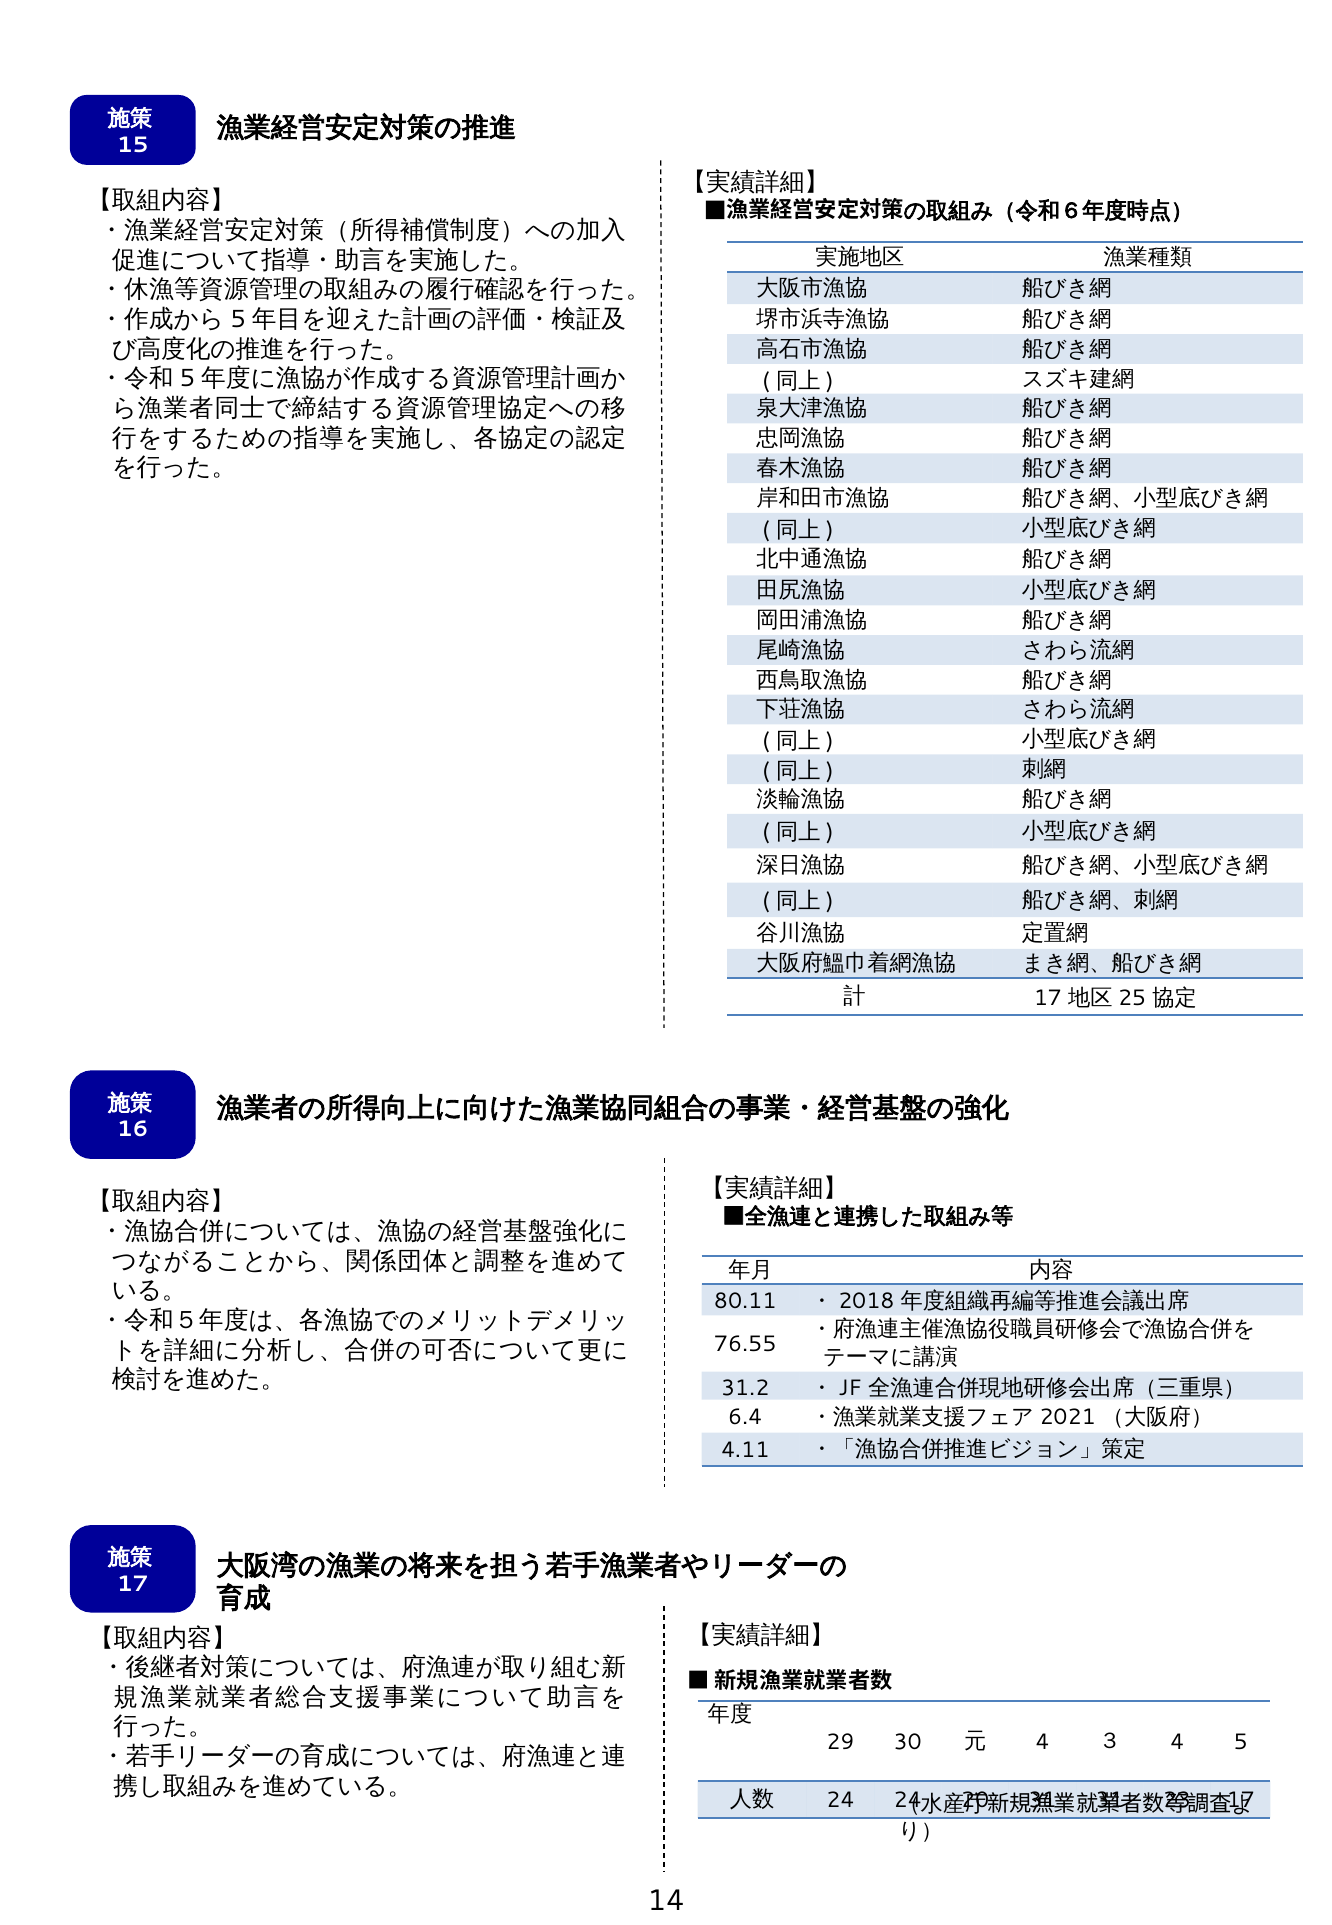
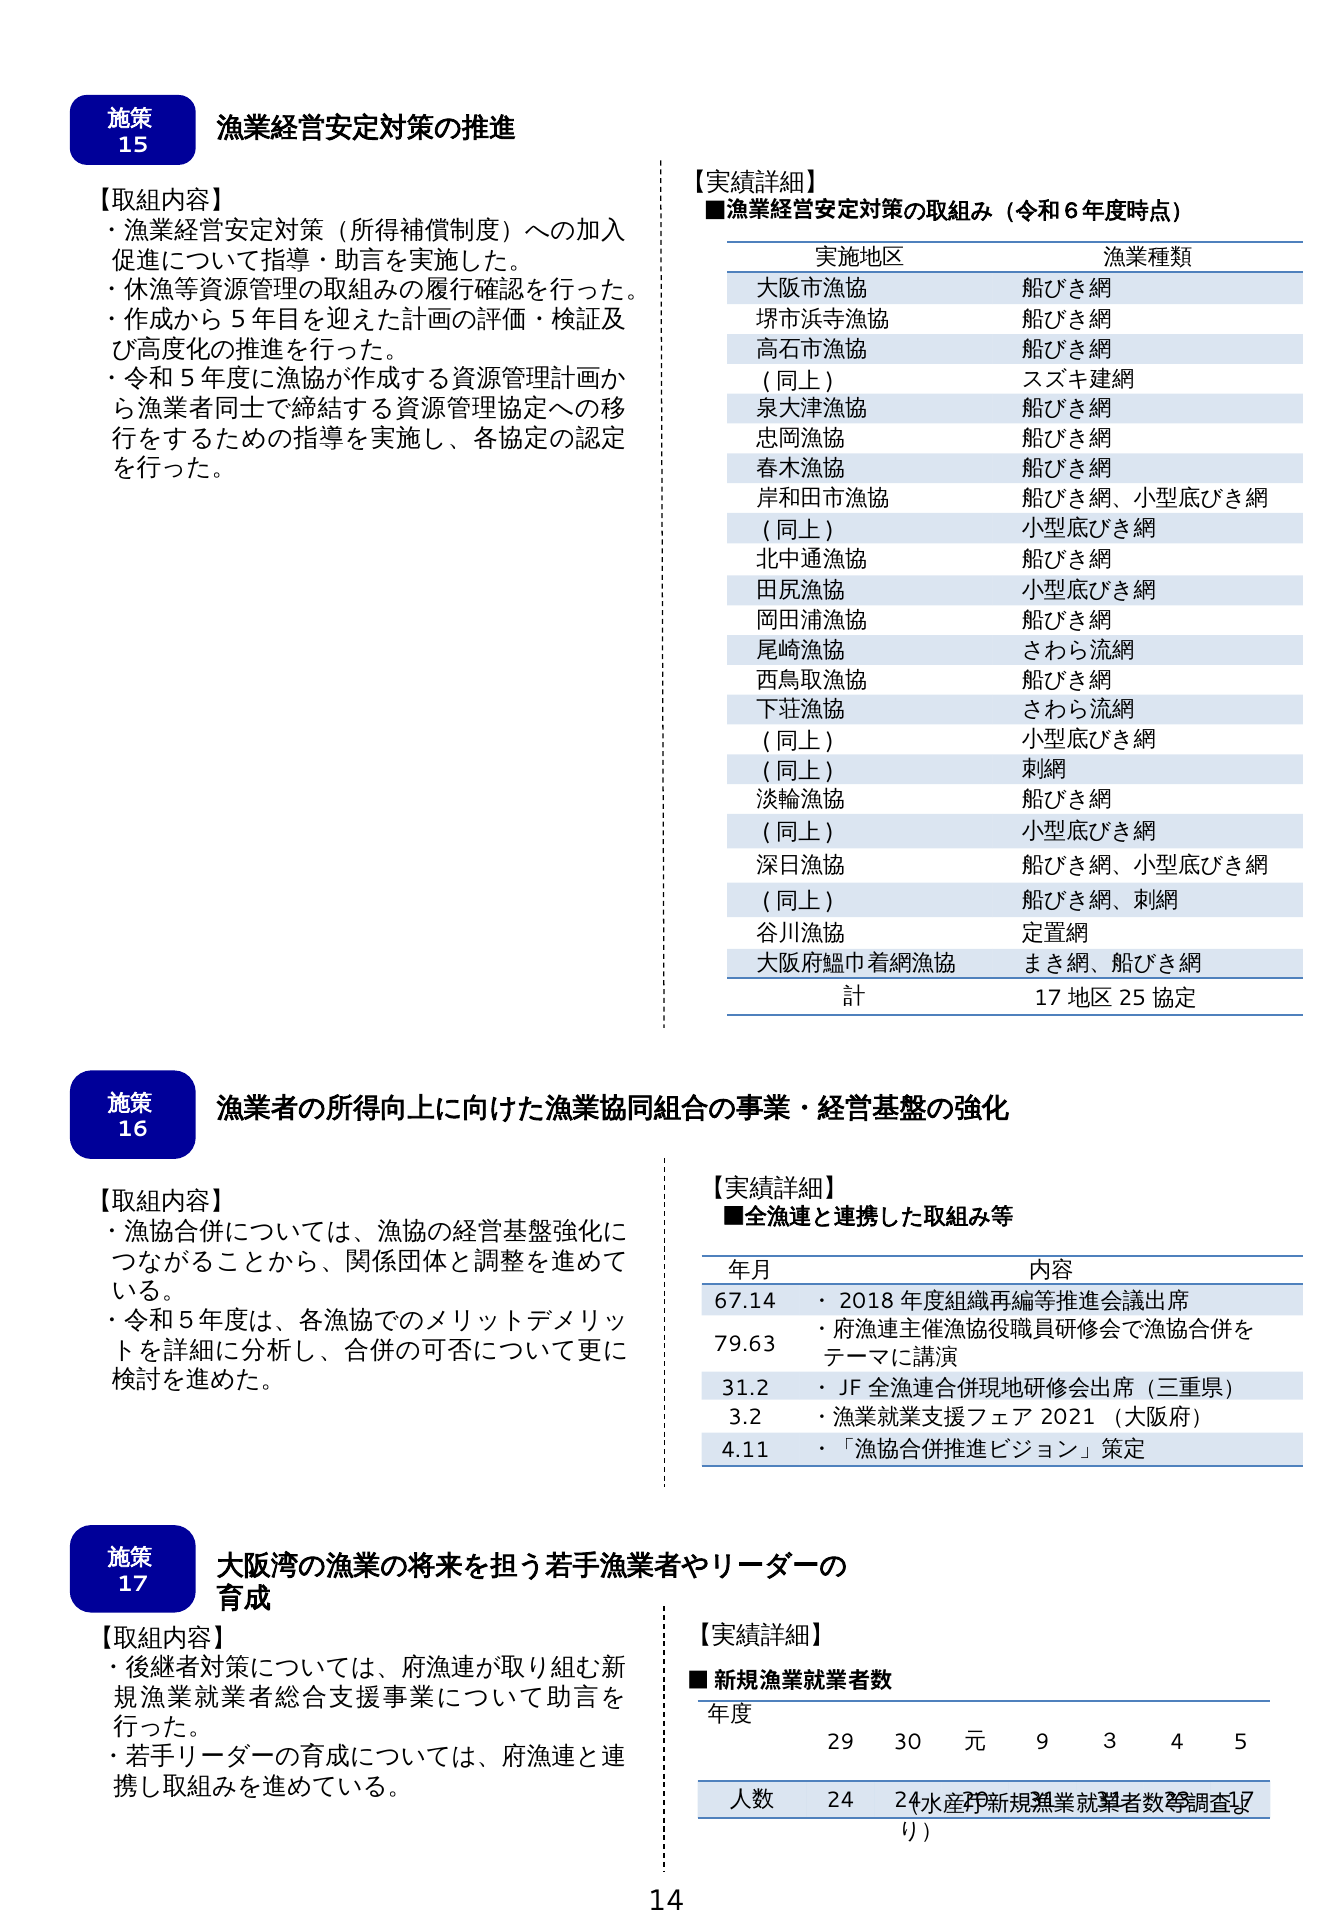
80.11: 80.11 -> 67.14 (745, 1300)
76.55: 76.55 -> 79.63 (745, 1344)
6.4: 6.4 -> 3.2 (745, 1417)
4: 4 -> 9 (1043, 1741)
